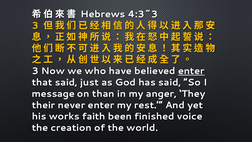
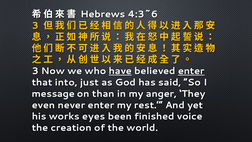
4:3~3: 4:3~3 -> 4:3~6 (143, 14)
have underline: none -> present (120, 71)
that said: said -> into (66, 82)
their: their -> even (43, 105)
faith: faith -> eyes (94, 116)
